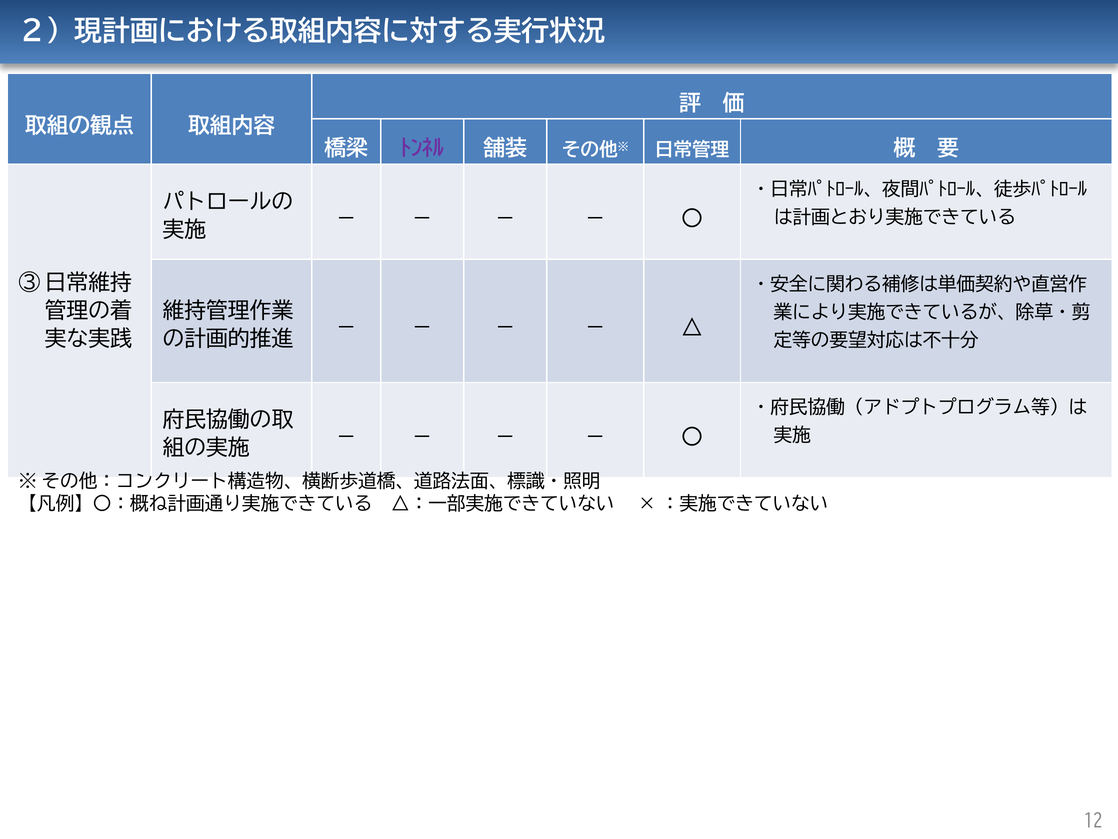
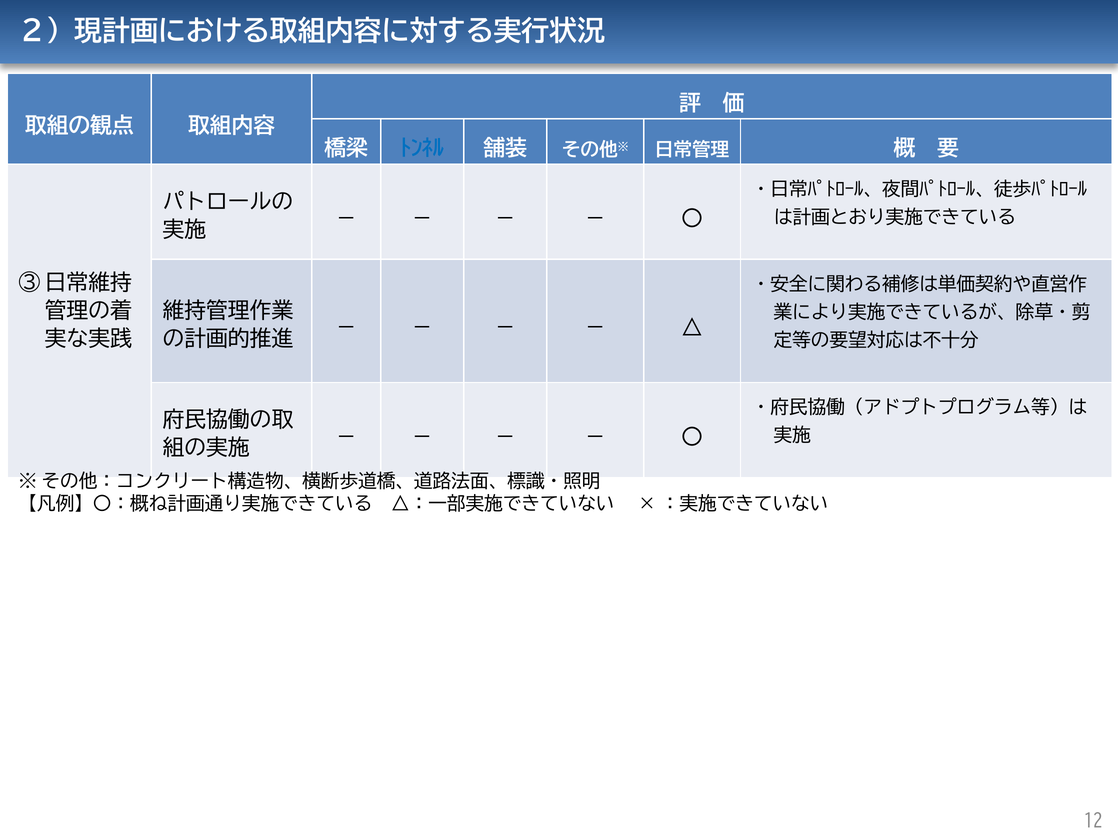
ﾄﾝﾈﾙ colour: purple -> blue (422, 149)
